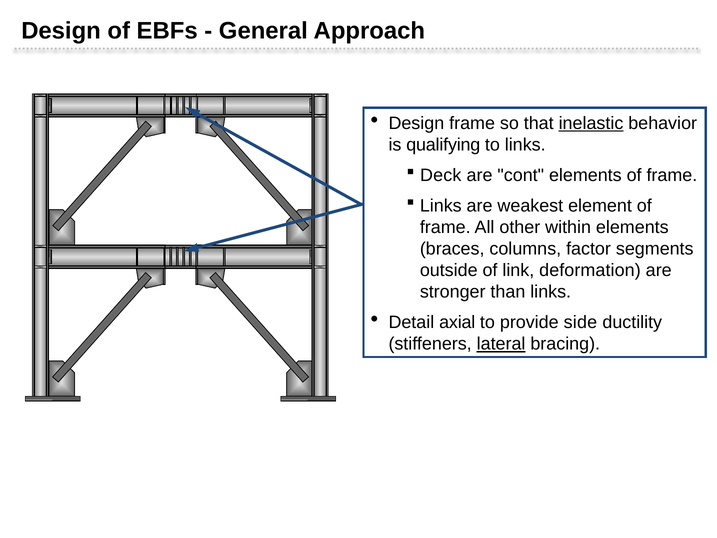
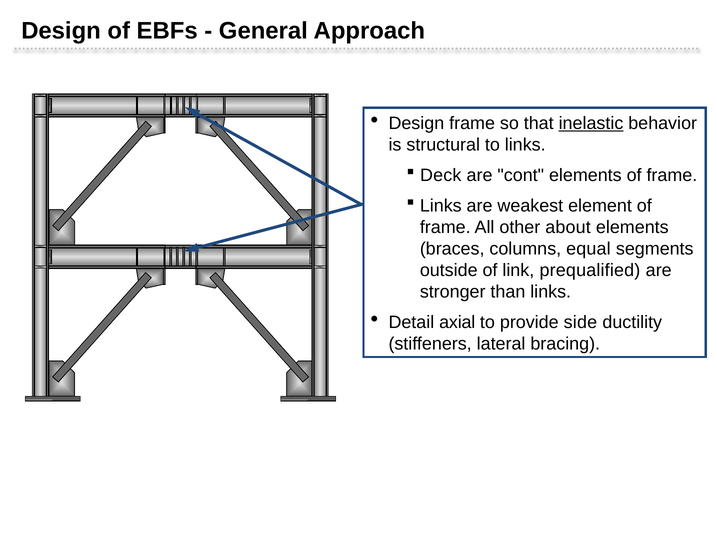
qualifying: qualifying -> structural (443, 145)
within: within -> about (568, 227)
factor: factor -> equal (588, 249)
deformation: deformation -> prequalified (590, 270)
lateral underline: present -> none (501, 344)
